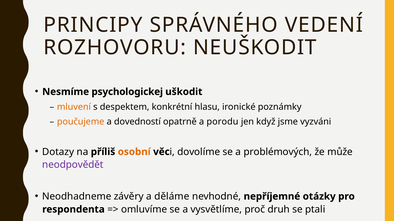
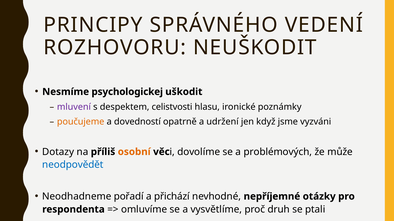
mluvení colour: orange -> purple (74, 107)
konkrétní: konkrétní -> celistvosti (172, 107)
porodu: porodu -> udržení (222, 122)
neodpovědět colour: purple -> blue (73, 165)
závěry: závěry -> pořadí (129, 197)
děláme: děláme -> přichází (172, 197)
